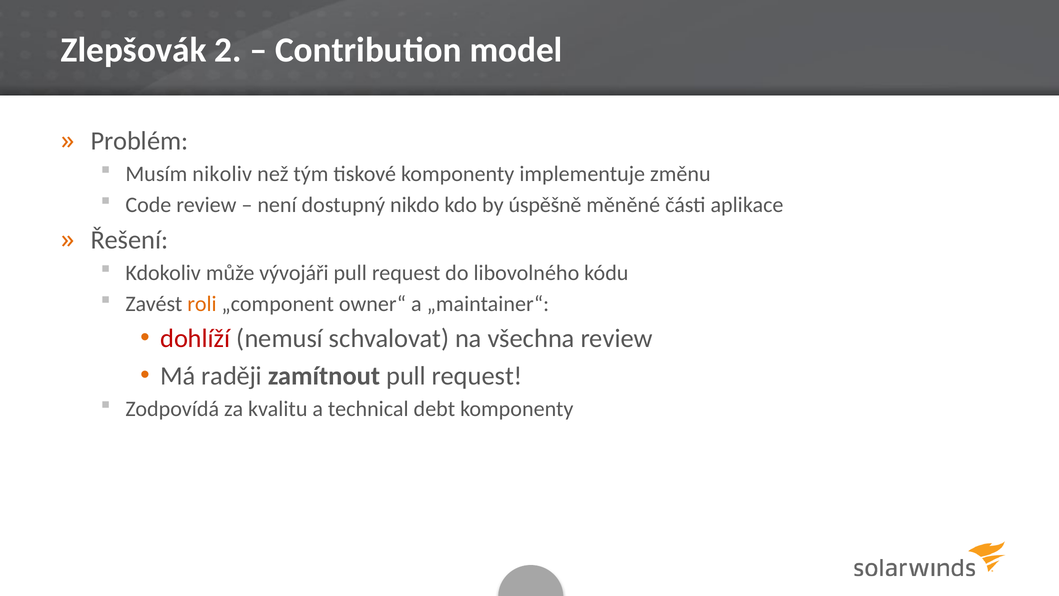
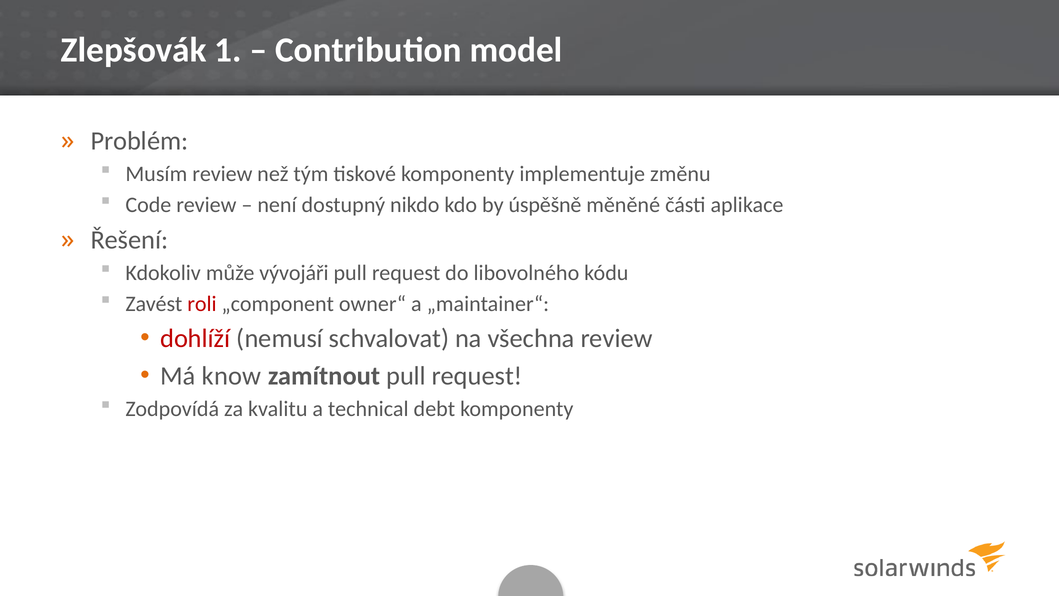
2: 2 -> 1 (228, 50)
Musím nikoliv: nikoliv -> review (222, 174)
roli colour: orange -> red (202, 304)
raději: raději -> know (232, 376)
